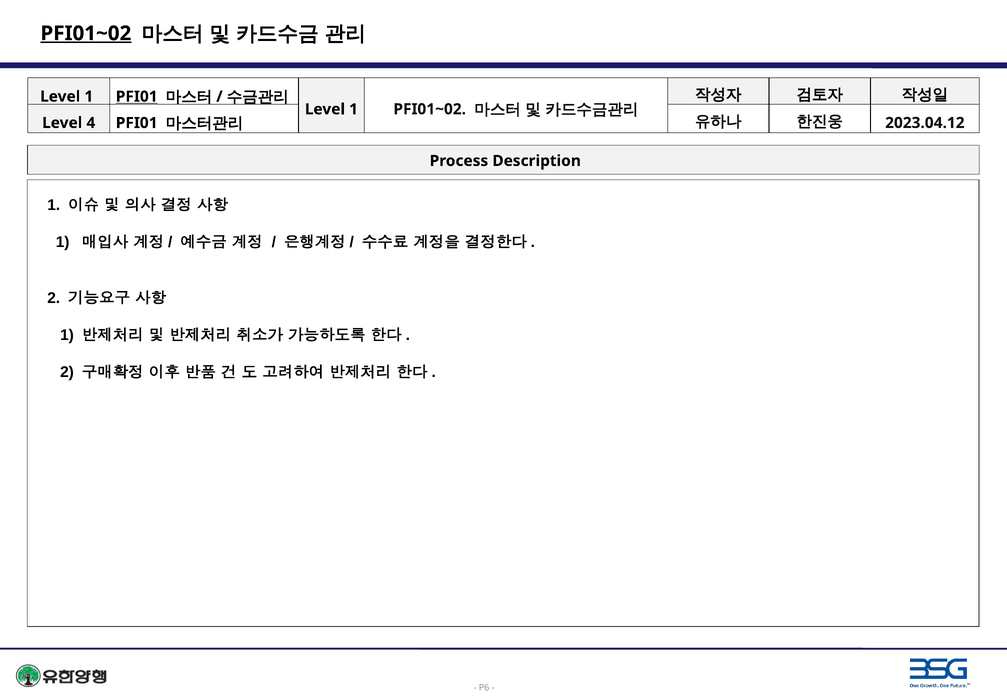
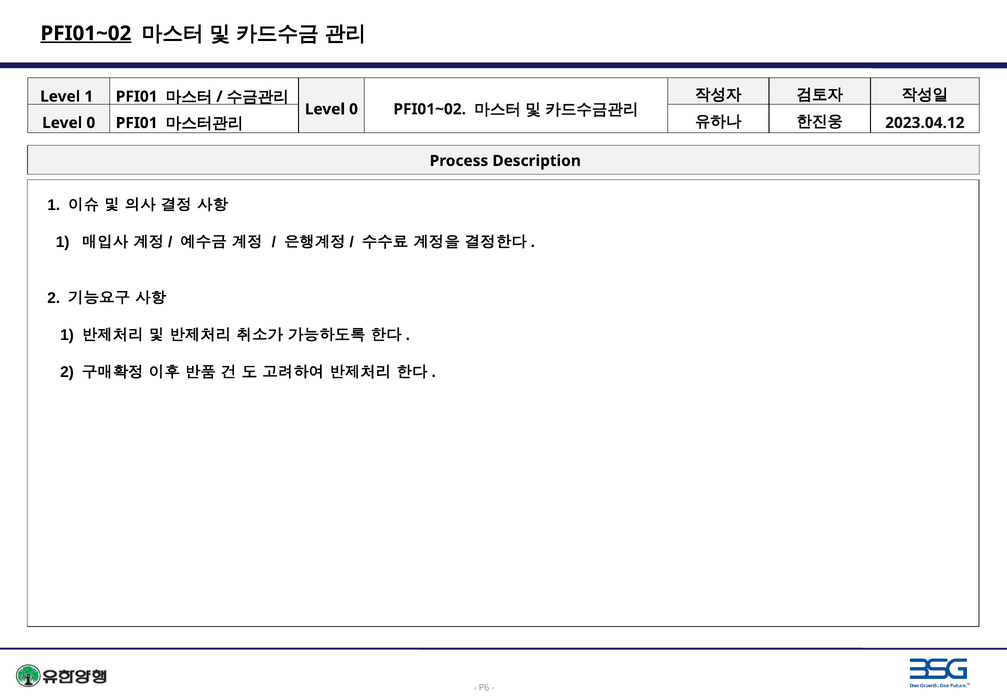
PFI01 underline: present -> none (137, 97)
1: 1 -> 0 (354, 109)
4: 4 -> 0 (91, 123)
